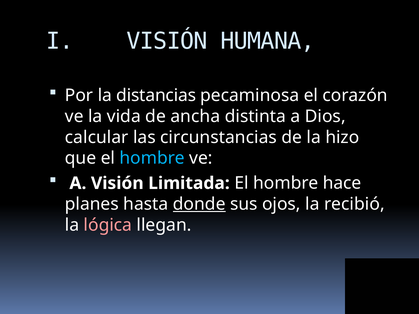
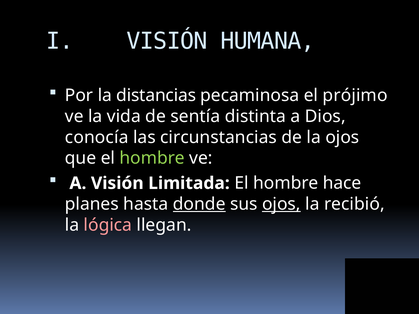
corazón: corazón -> prójimo (355, 95)
ancha: ancha -> sentía (195, 116)
calcular: calcular -> conocía (97, 137)
la hizo: hizo -> ojos (342, 137)
hombre colour: light blue -> light green (152, 158)
ojos underline: none -> present (281, 204)
